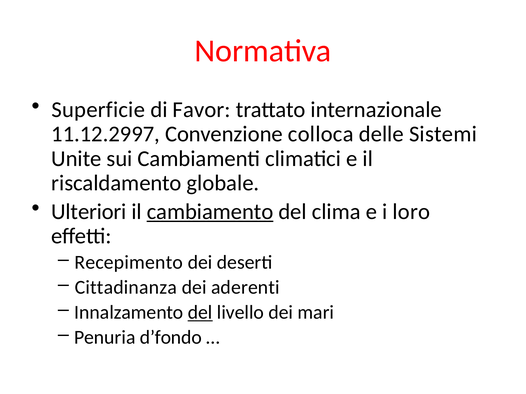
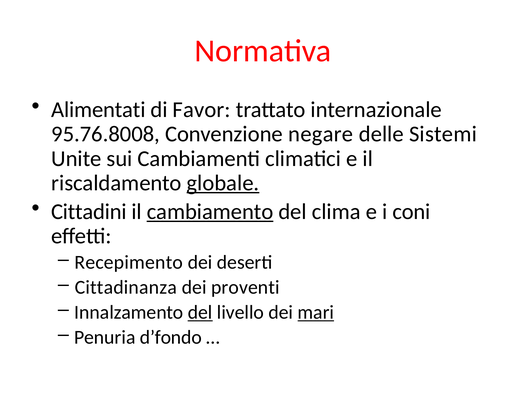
Superficie: Superficie -> Alimentati (98, 110)
11.12.2997: 11.12.2997 -> 95.76.8008 (106, 134)
colloca: colloca -> negare (321, 134)
globale underline: none -> present (223, 183)
Ulteriori: Ulteriori -> Cittadini (89, 212)
loro: loro -> coni (411, 212)
aderenti: aderenti -> proventi (245, 288)
mari underline: none -> present (316, 313)
